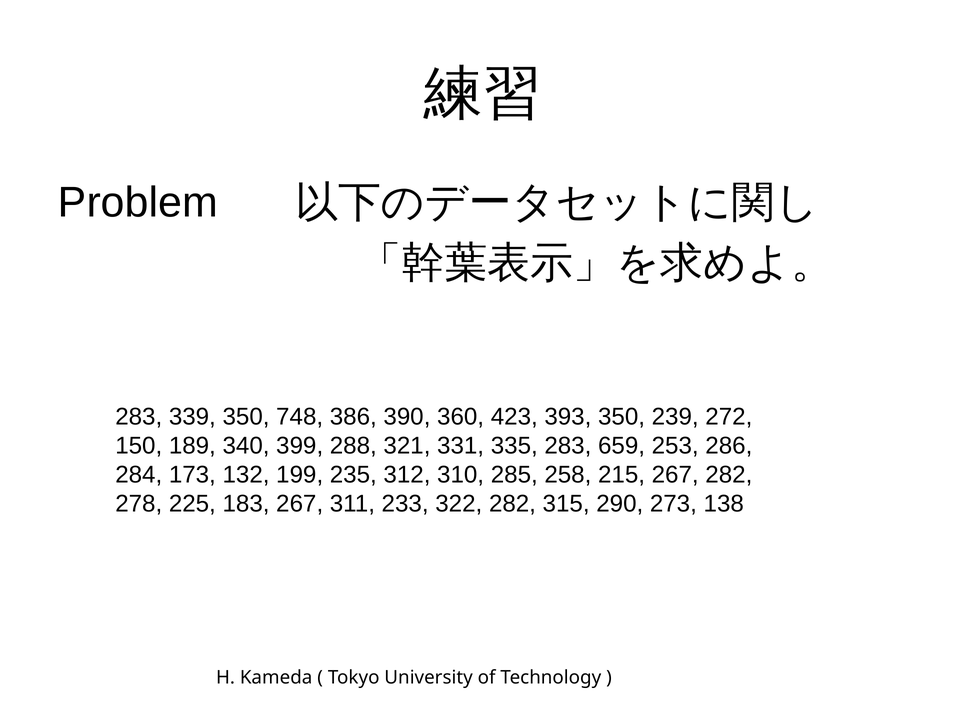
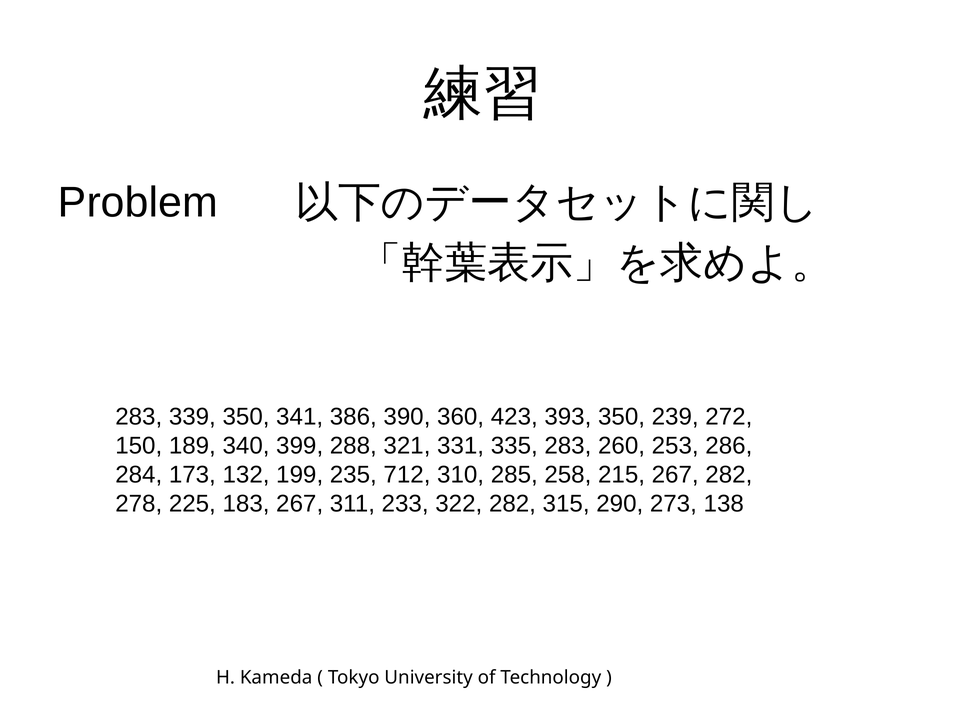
748: 748 -> 341 (300, 417)
659: 659 -> 260 (622, 445)
312: 312 -> 712 (407, 474)
